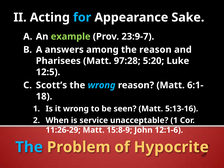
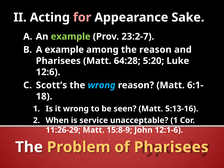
for colour: light blue -> pink (82, 17)
23:9-7: 23:9-7 -> 23:2-7 (138, 37)
A answers: answers -> example (64, 50)
97:28: 97:28 -> 64:28 (127, 61)
12:5: 12:5 -> 12:6 (48, 72)
The colour: light blue -> white (29, 147)
of Hypocrite: Hypocrite -> Pharisees (171, 147)
